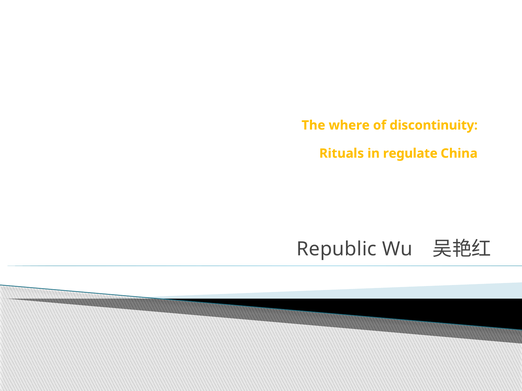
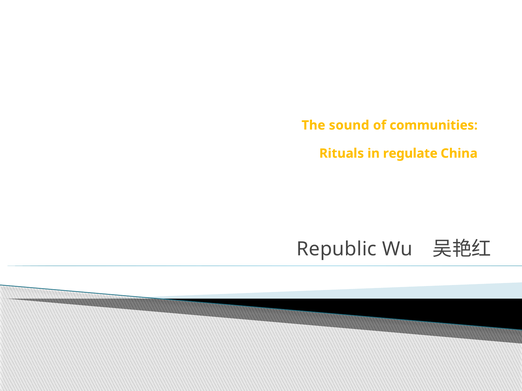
where: where -> sound (349, 125)
discontinuity: discontinuity -> communities (434, 125)
